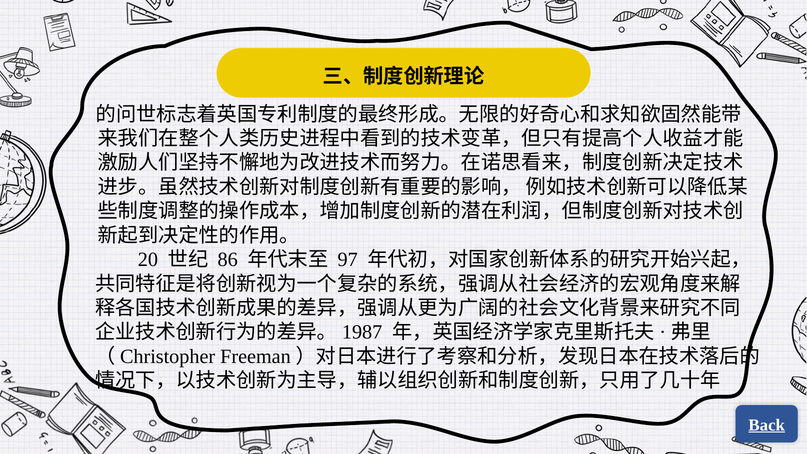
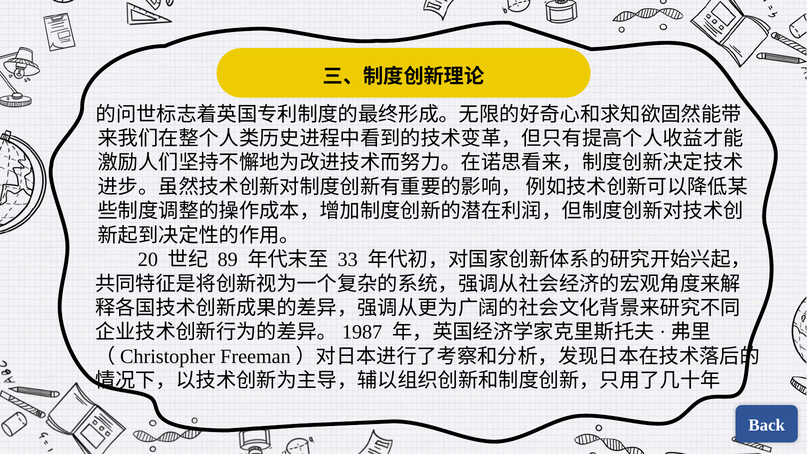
86: 86 -> 89 (228, 260)
97: 97 -> 33 (348, 260)
Back underline: present -> none (767, 425)
